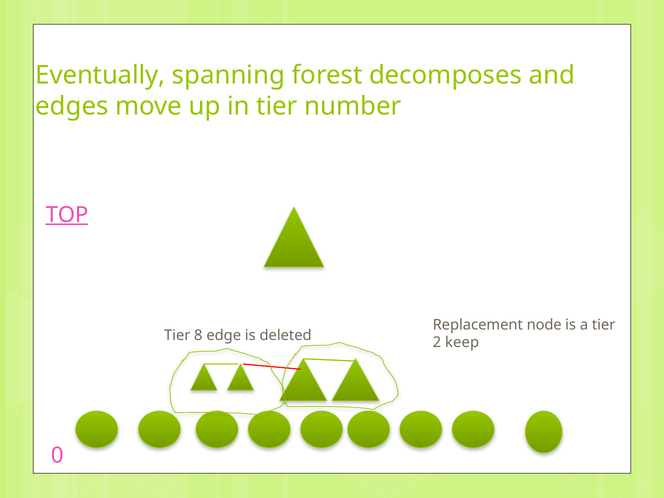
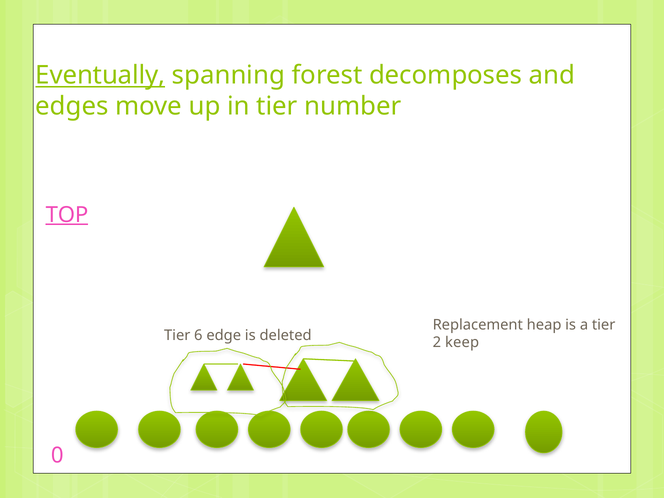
Eventually underline: none -> present (100, 75)
node: node -> heap (544, 325)
8: 8 -> 6 (198, 335)
